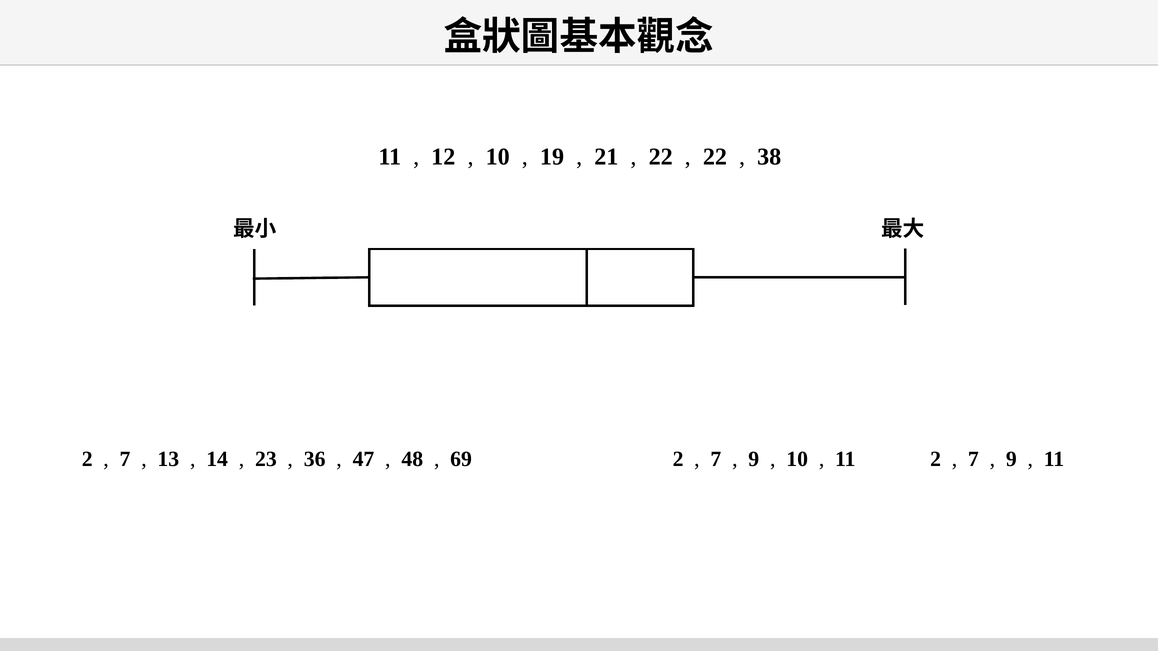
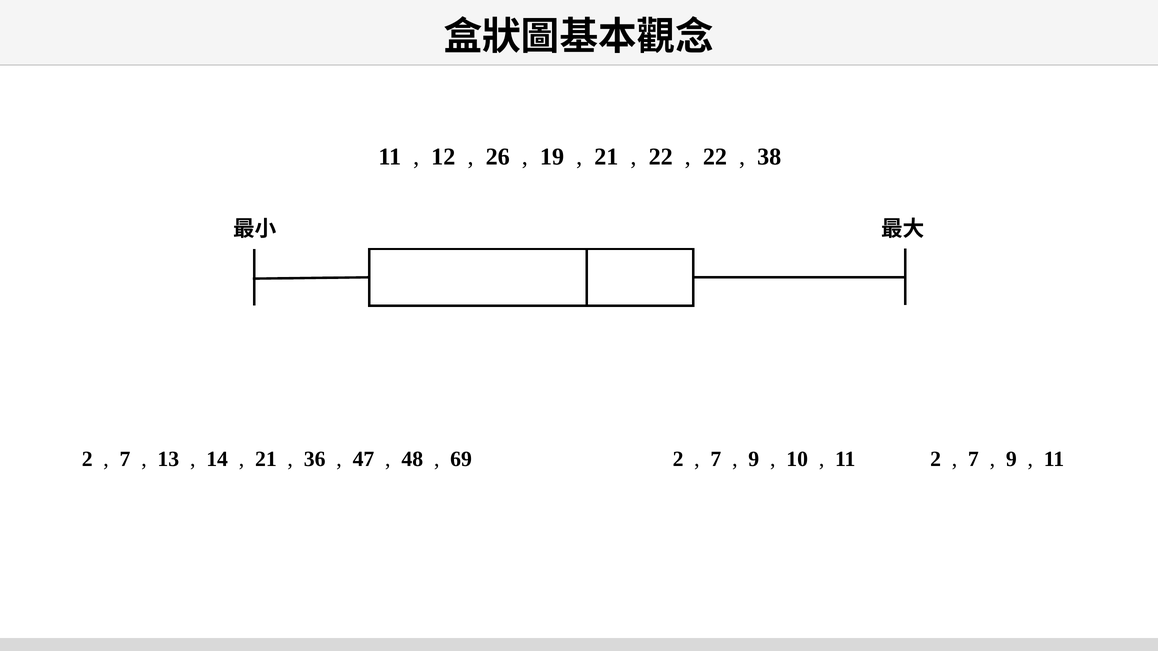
10: 10 -> 26 (498, 157)
23: 23 -> 21 (266, 459)
